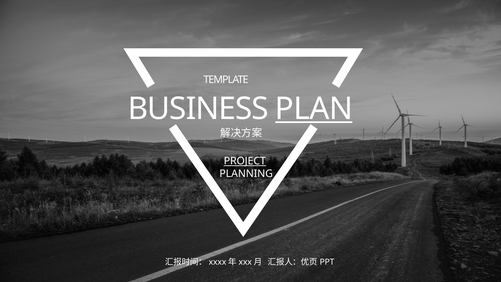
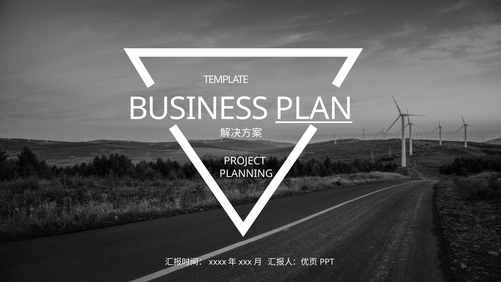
PROJECT underline: present -> none (245, 161)
